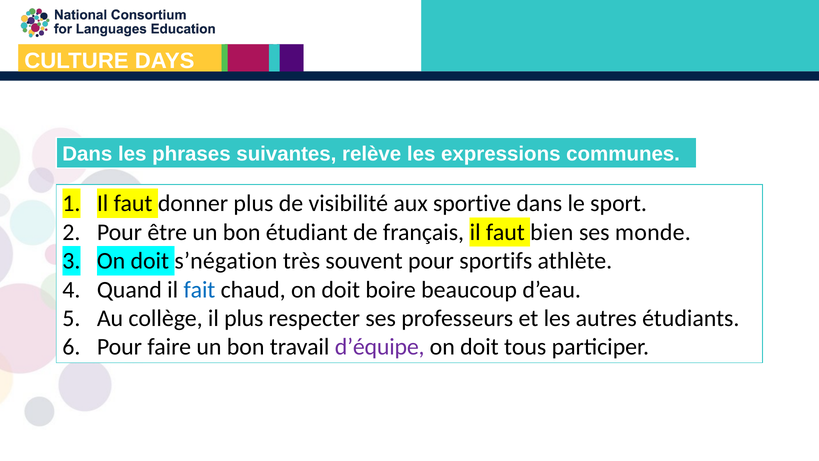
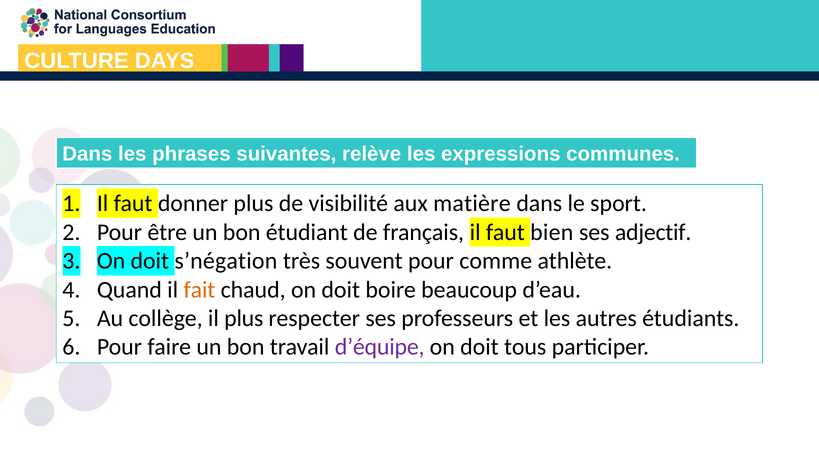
sportive: sportive -> matière (472, 203)
monde: monde -> adjectif (653, 232)
sportifs: sportifs -> comme (496, 261)
fait colour: blue -> orange (199, 289)
